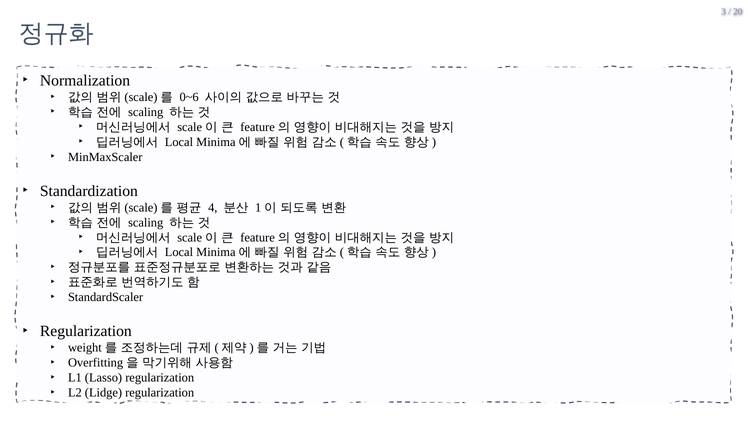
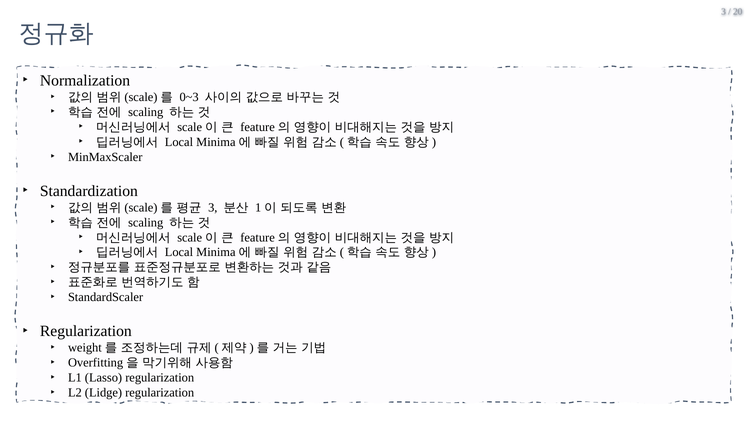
0~6: 0~6 -> 0~3 (189, 97)
4: 4 -> 3 (213, 207)
